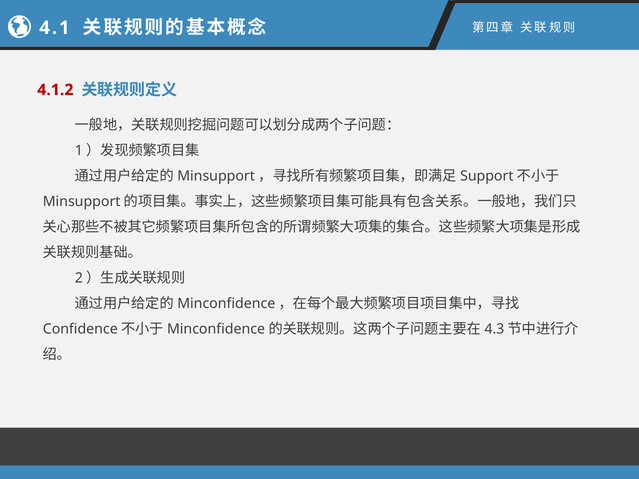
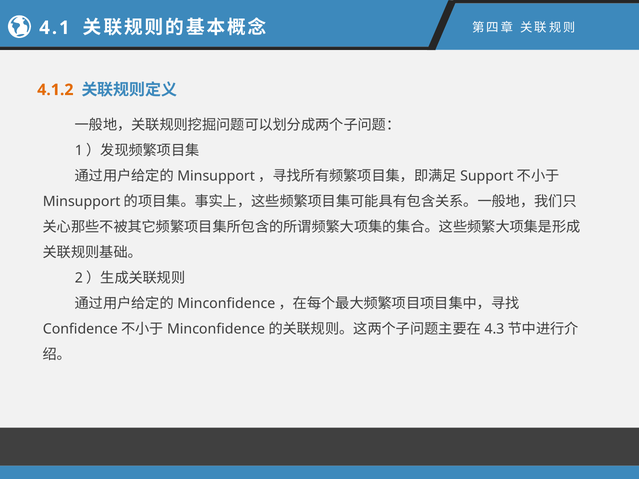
4.1.2 colour: red -> orange (55, 90)
